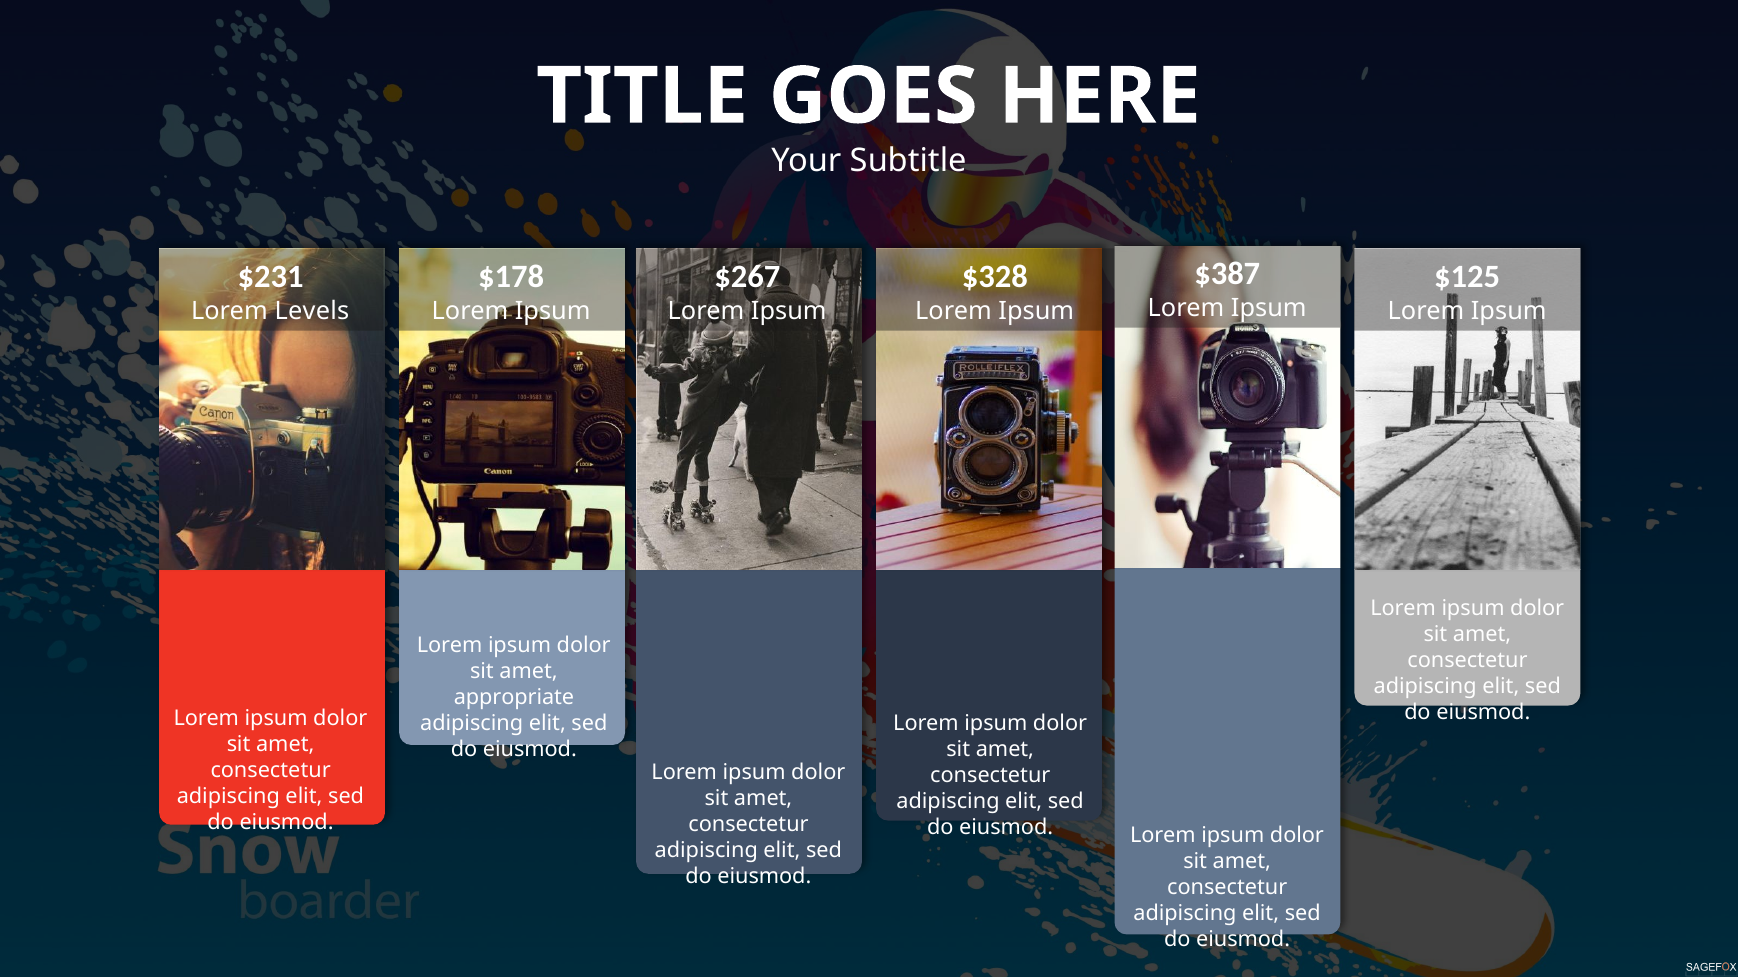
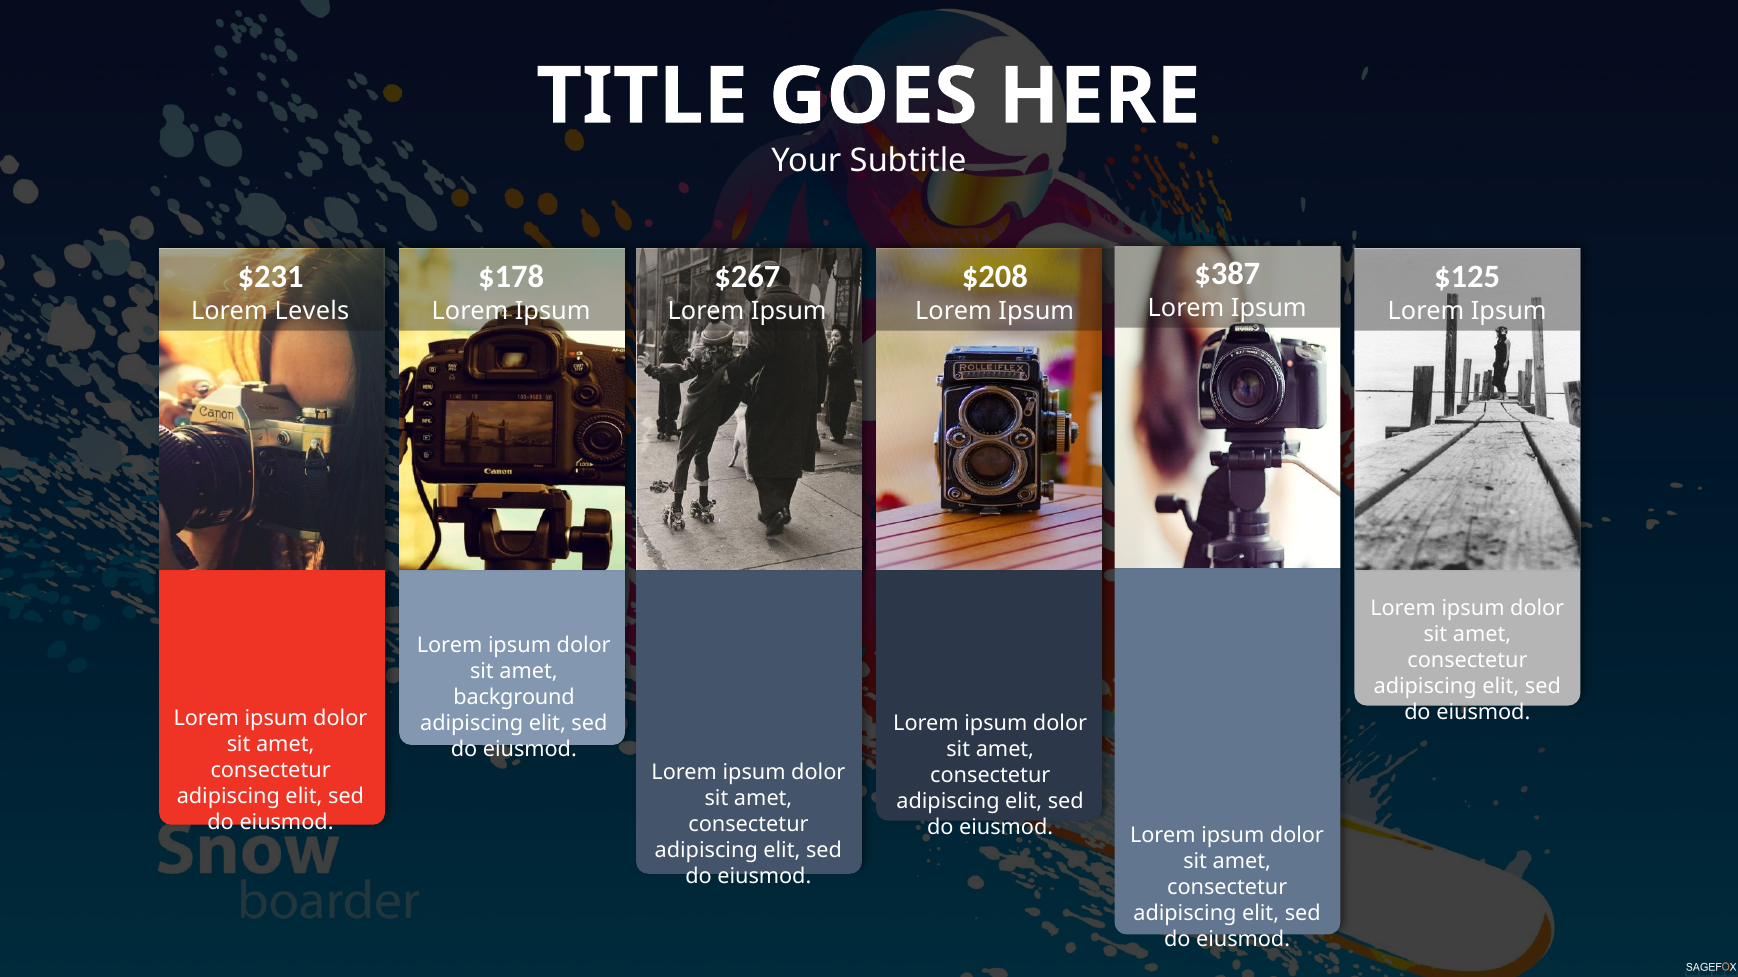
$328: $328 -> $208 (995, 277)
appropriate: appropriate -> background (514, 698)
